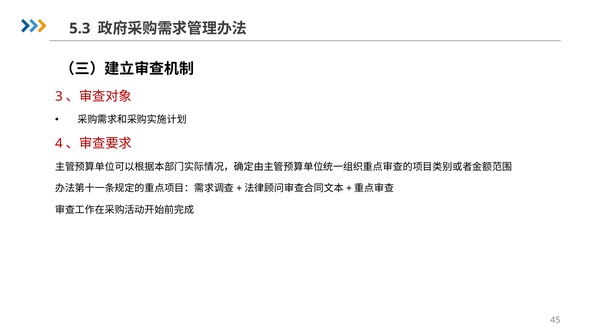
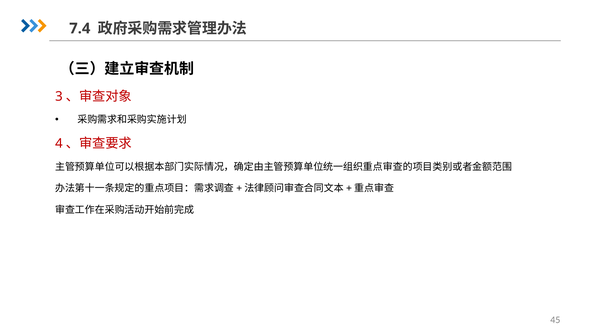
5.3: 5.3 -> 7.4 (80, 28)
